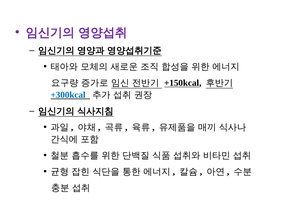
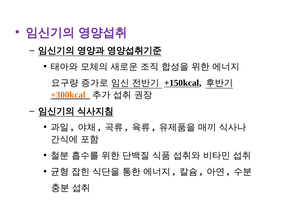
+300kcal colour: blue -> orange (68, 95)
